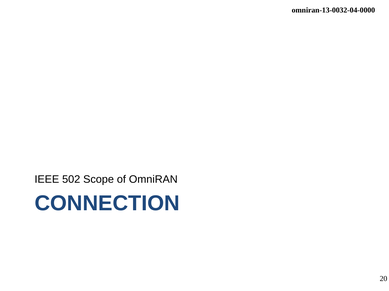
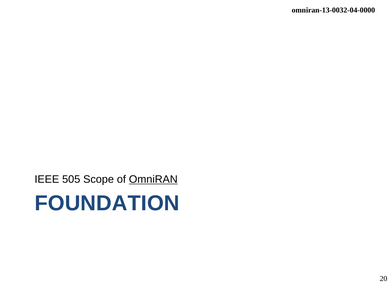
502: 502 -> 505 (71, 180)
OmniRAN underline: none -> present (153, 180)
CONNECTION: CONNECTION -> FOUNDATION (107, 204)
